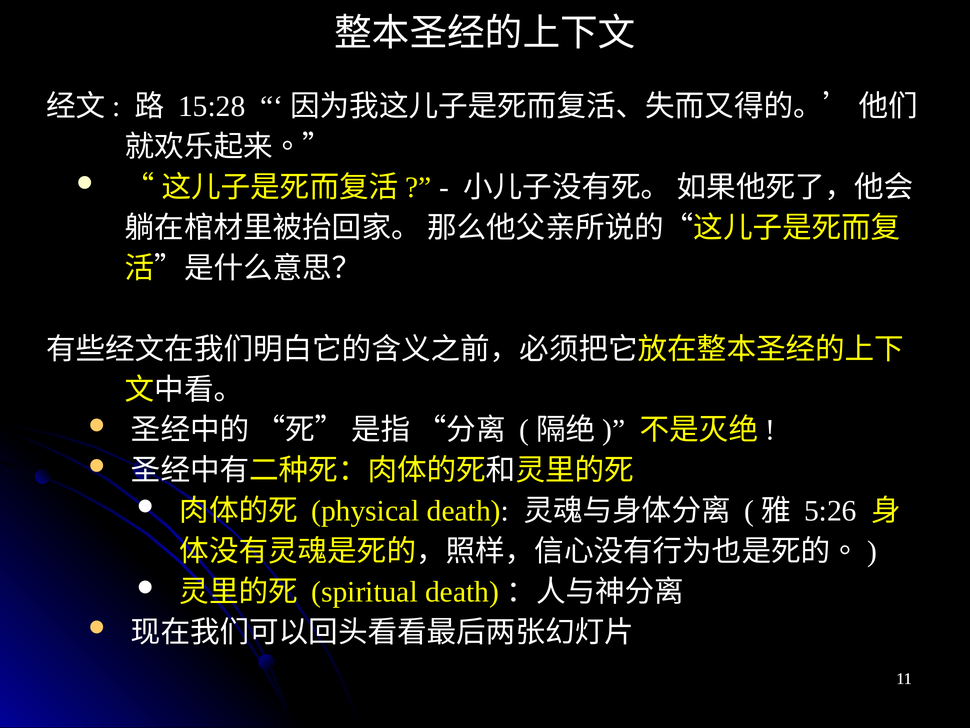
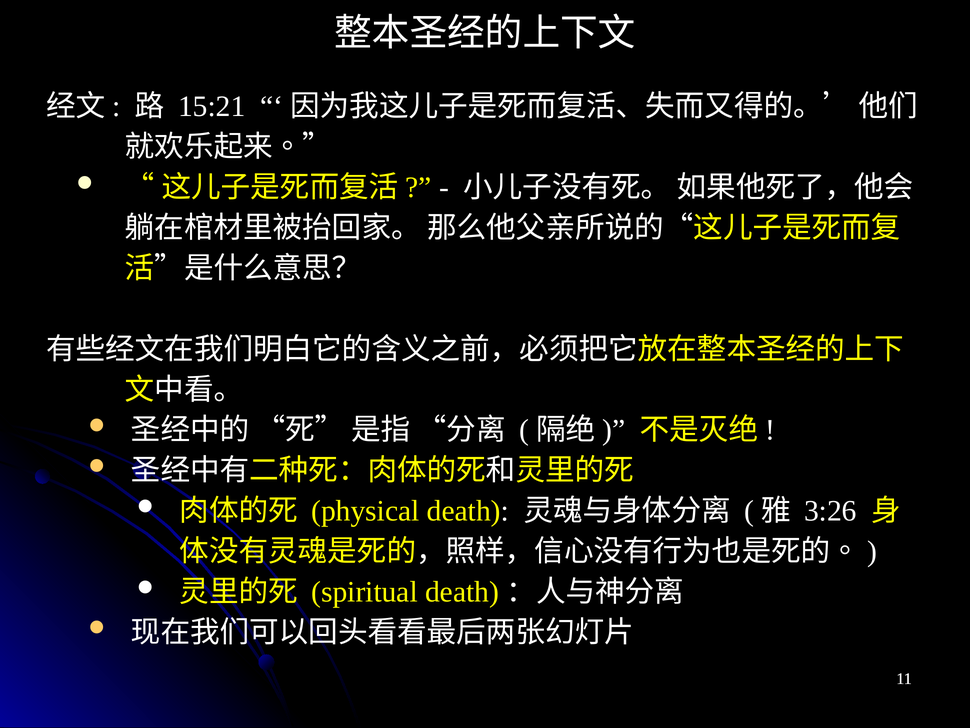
15:28: 15:28 -> 15:21 (212, 107)
5:26: 5:26 -> 3:26 (830, 511)
